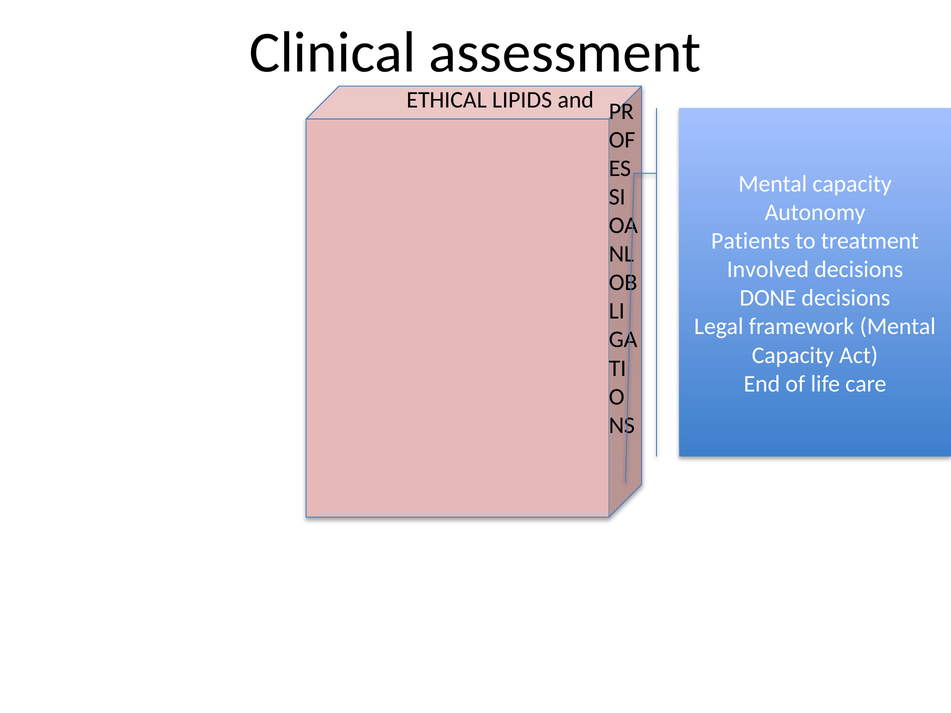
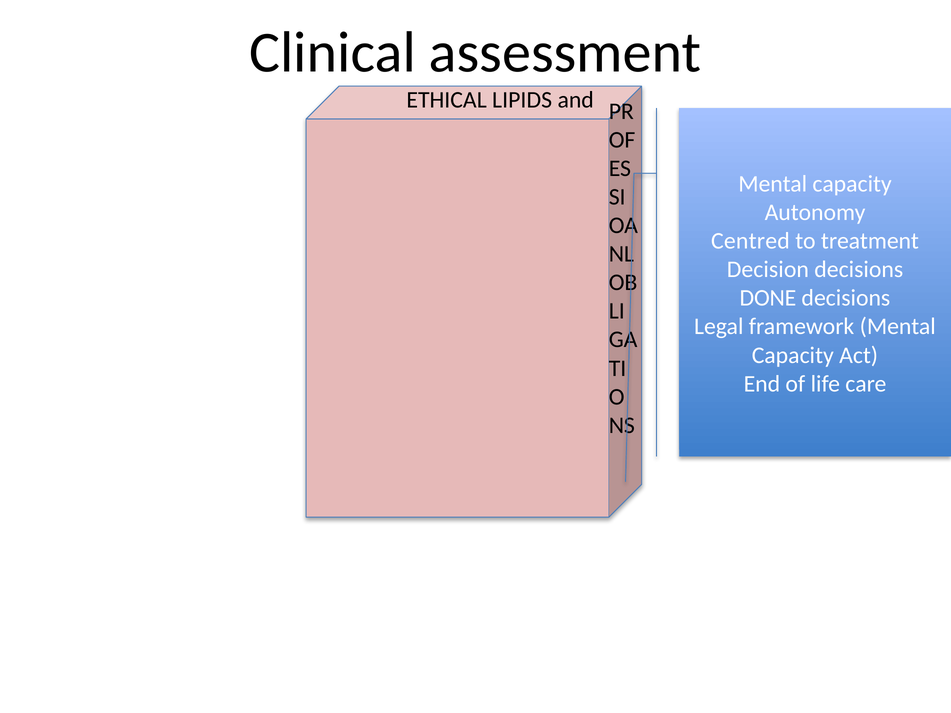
Patients: Patients -> Centred (750, 241)
Involved: Involved -> Decision (768, 270)
